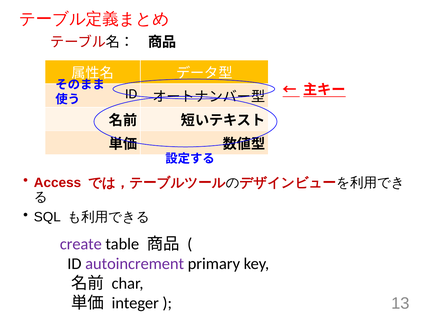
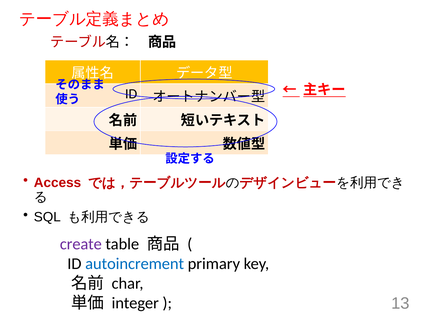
autoincrement colour: purple -> blue (135, 264)
